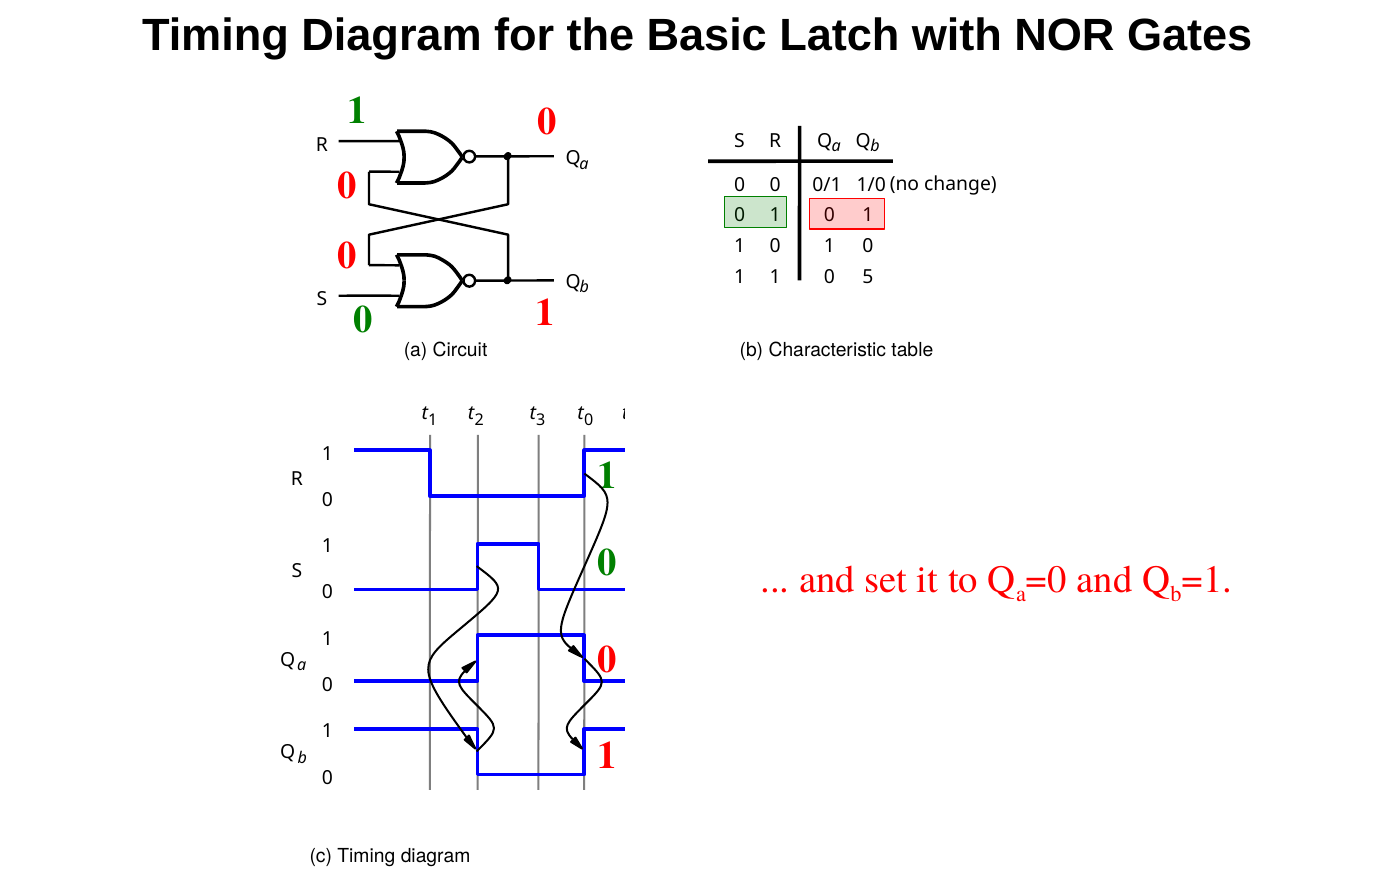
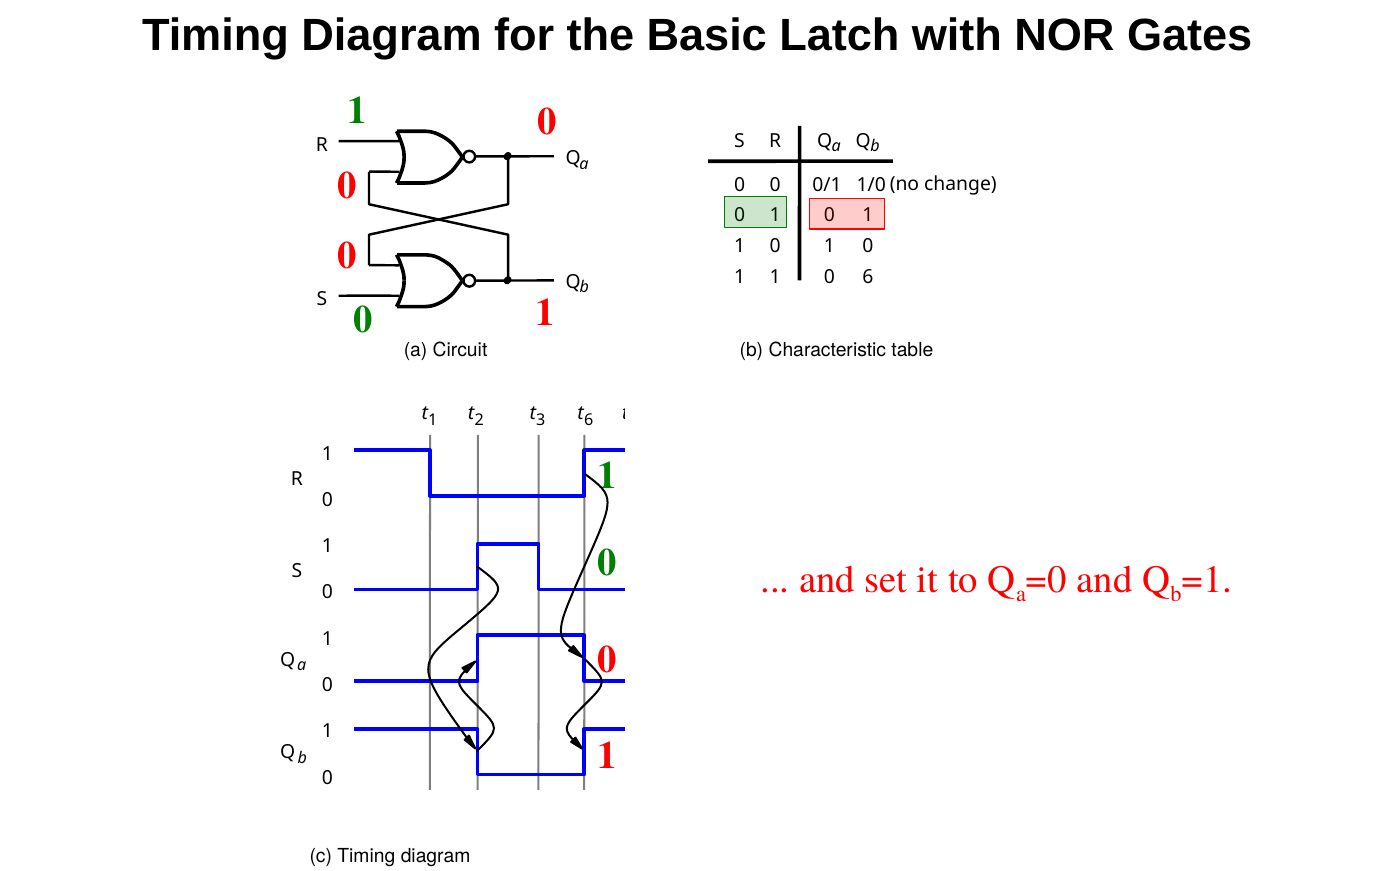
0 5: 5 -> 6 (868, 277)
3 t 0: 0 -> 6 (589, 420)
